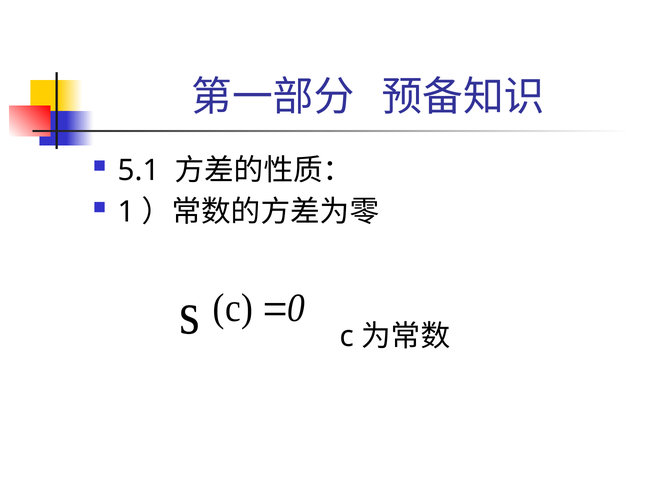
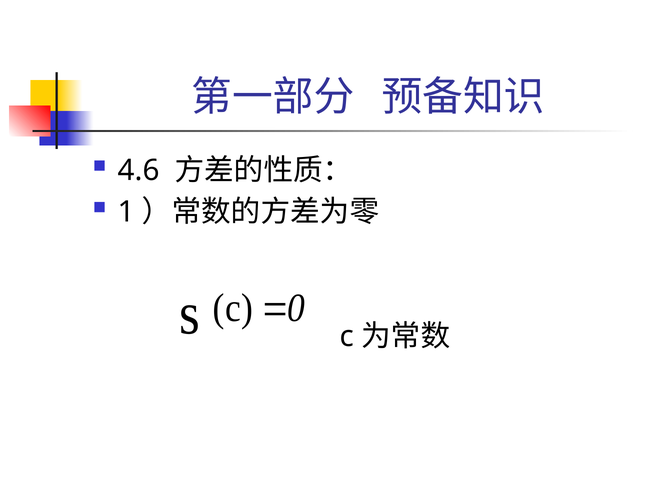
5.1: 5.1 -> 4.6 (139, 170)
